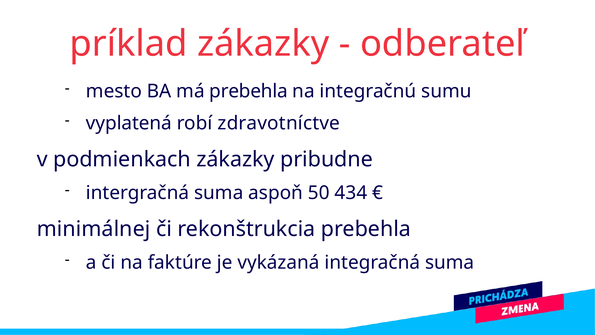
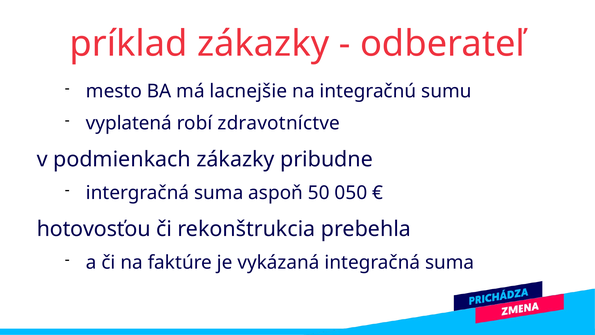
má prebehla: prebehla -> lacnejšie (248, 91)
434: 434 -> 050 (351, 193)
minimálnej: minimálnej -> hotovosťou (94, 229)
